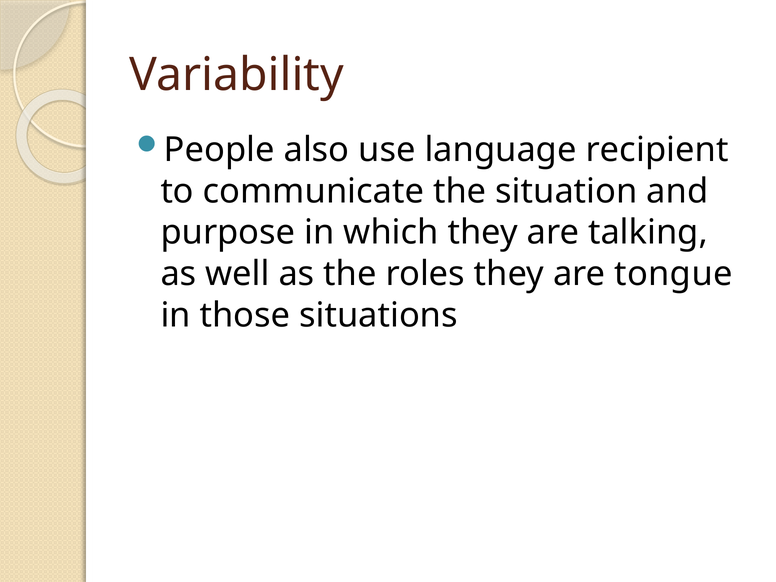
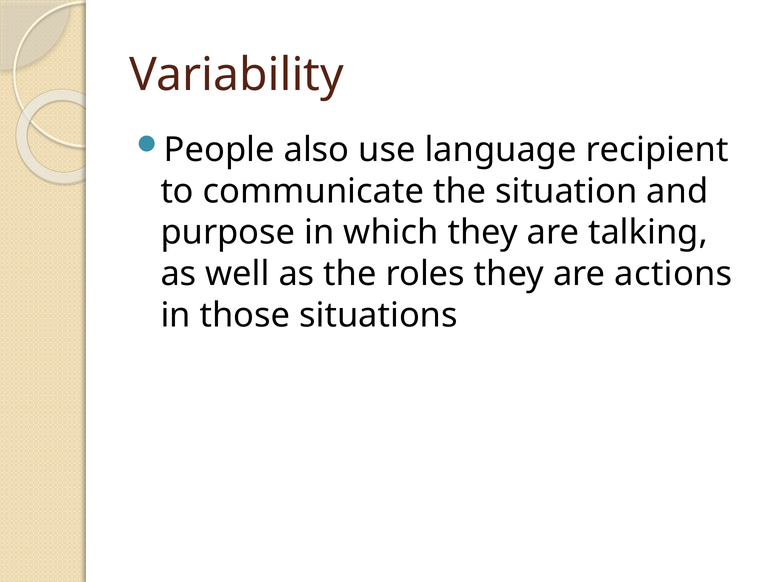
tongue: tongue -> actions (673, 274)
